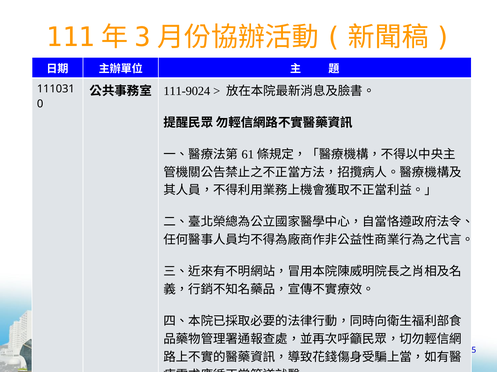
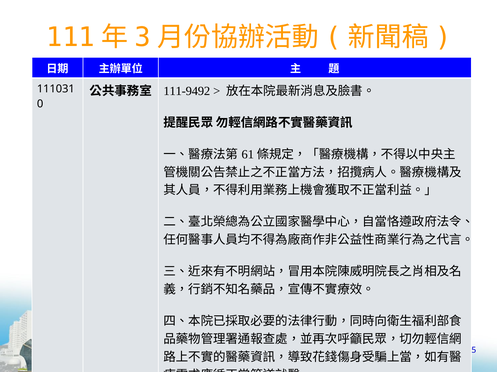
111-9024: 111-9024 -> 111-9492 (187, 91)
